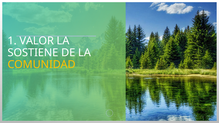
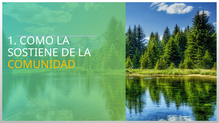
VALOR: VALOR -> COMO (37, 41)
